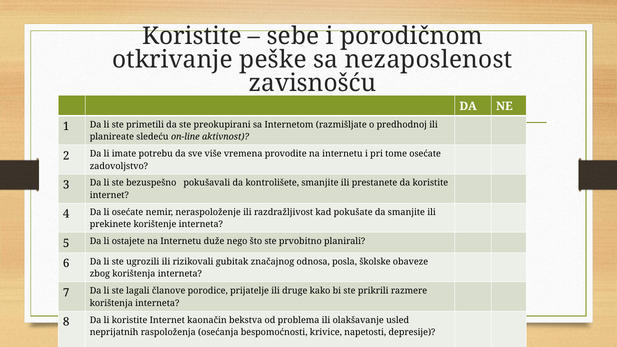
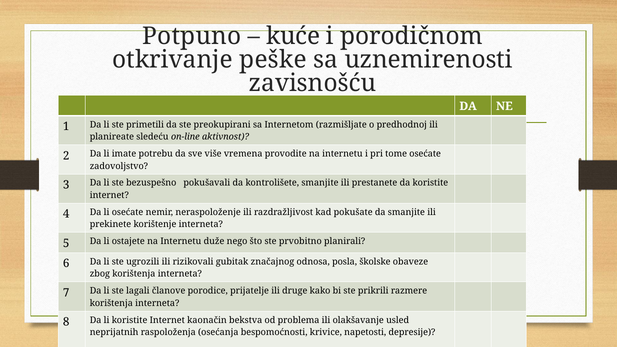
Koristite: Koristite -> Potpuno (192, 36)
sebe: sebe -> kuće (293, 36)
nezaposlenost: nezaposlenost -> uznemirenosti (429, 60)
